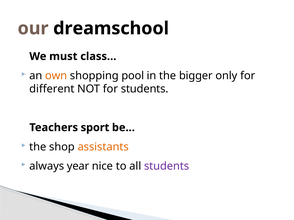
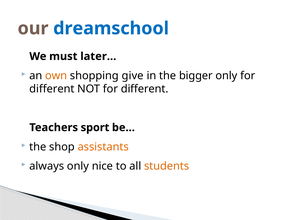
dreamschool colour: black -> blue (111, 28)
class…: class… -> later… (98, 56)
pool: pool -> give (133, 76)
NOT for students: students -> different (145, 89)
always year: year -> only (78, 167)
students colour: purple -> orange (167, 167)
